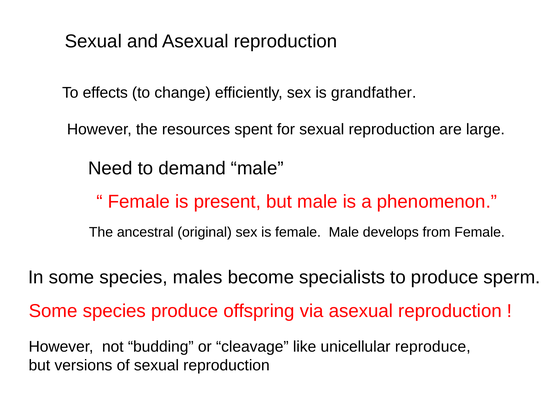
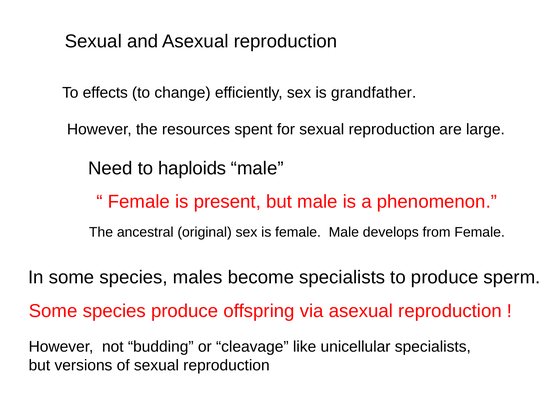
demand: demand -> haploids (192, 168)
unicellular reproduce: reproduce -> specialists (433, 347)
